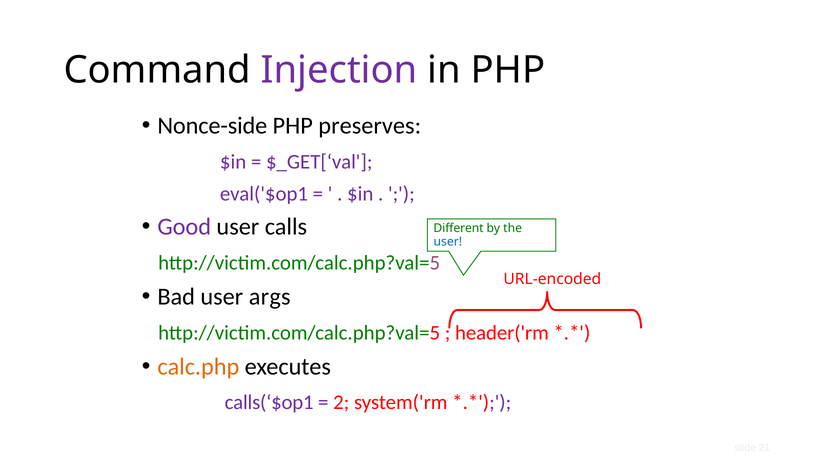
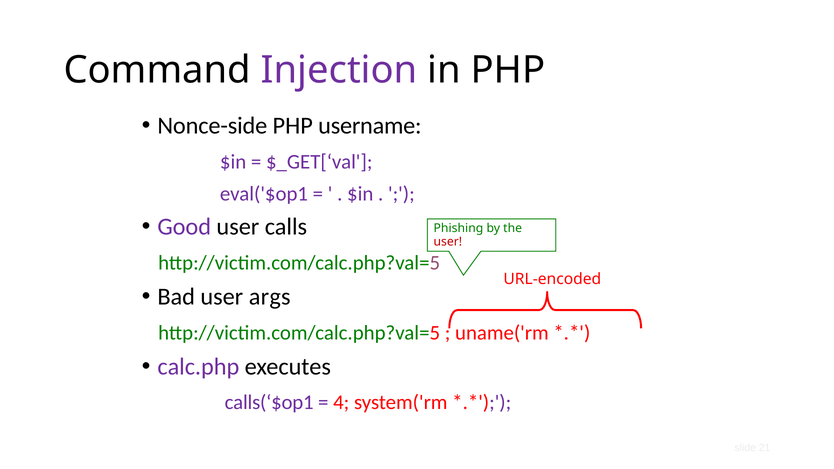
preserves: preserves -> username (370, 126)
Different: Different -> Phishing (458, 228)
user colour: blue -> red (448, 242)
header('rm: header('rm -> uname('rm (502, 333)
calc.php colour: orange -> purple (198, 367)
2: 2 -> 4 (341, 403)
